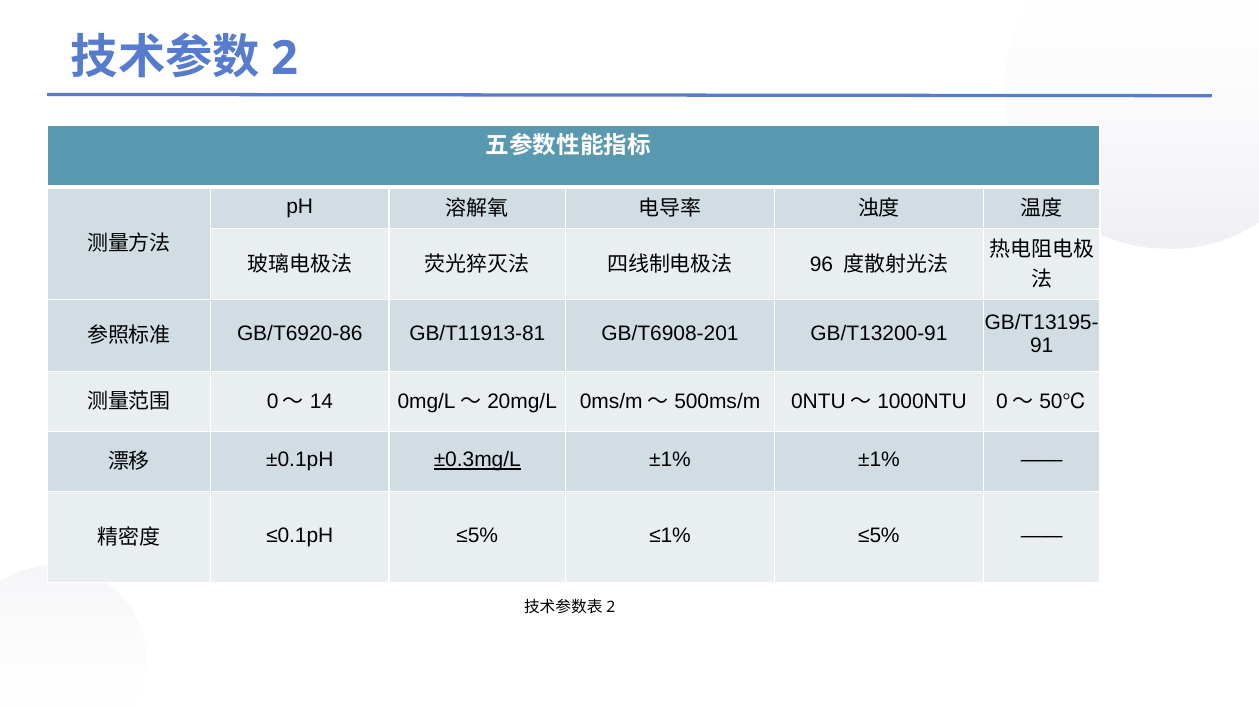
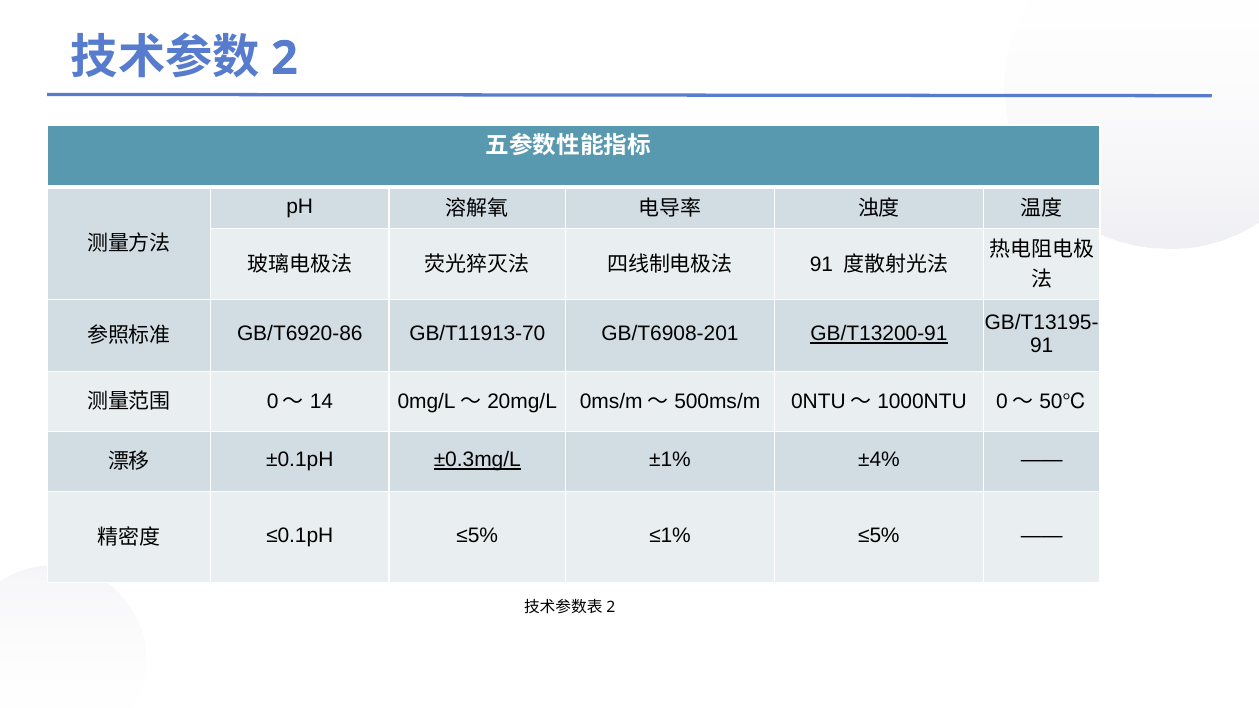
96: 96 -> 91 (821, 264)
GB/T11913-81: GB/T11913-81 -> GB/T11913-70 (477, 334)
GB/T13200-91 underline: none -> present (879, 334)
±1% ±1%: ±1% -> ±4% (879, 460)
